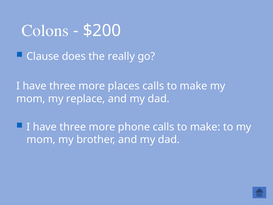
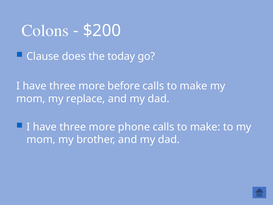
really: really -> today (121, 56)
places: places -> before (124, 86)
